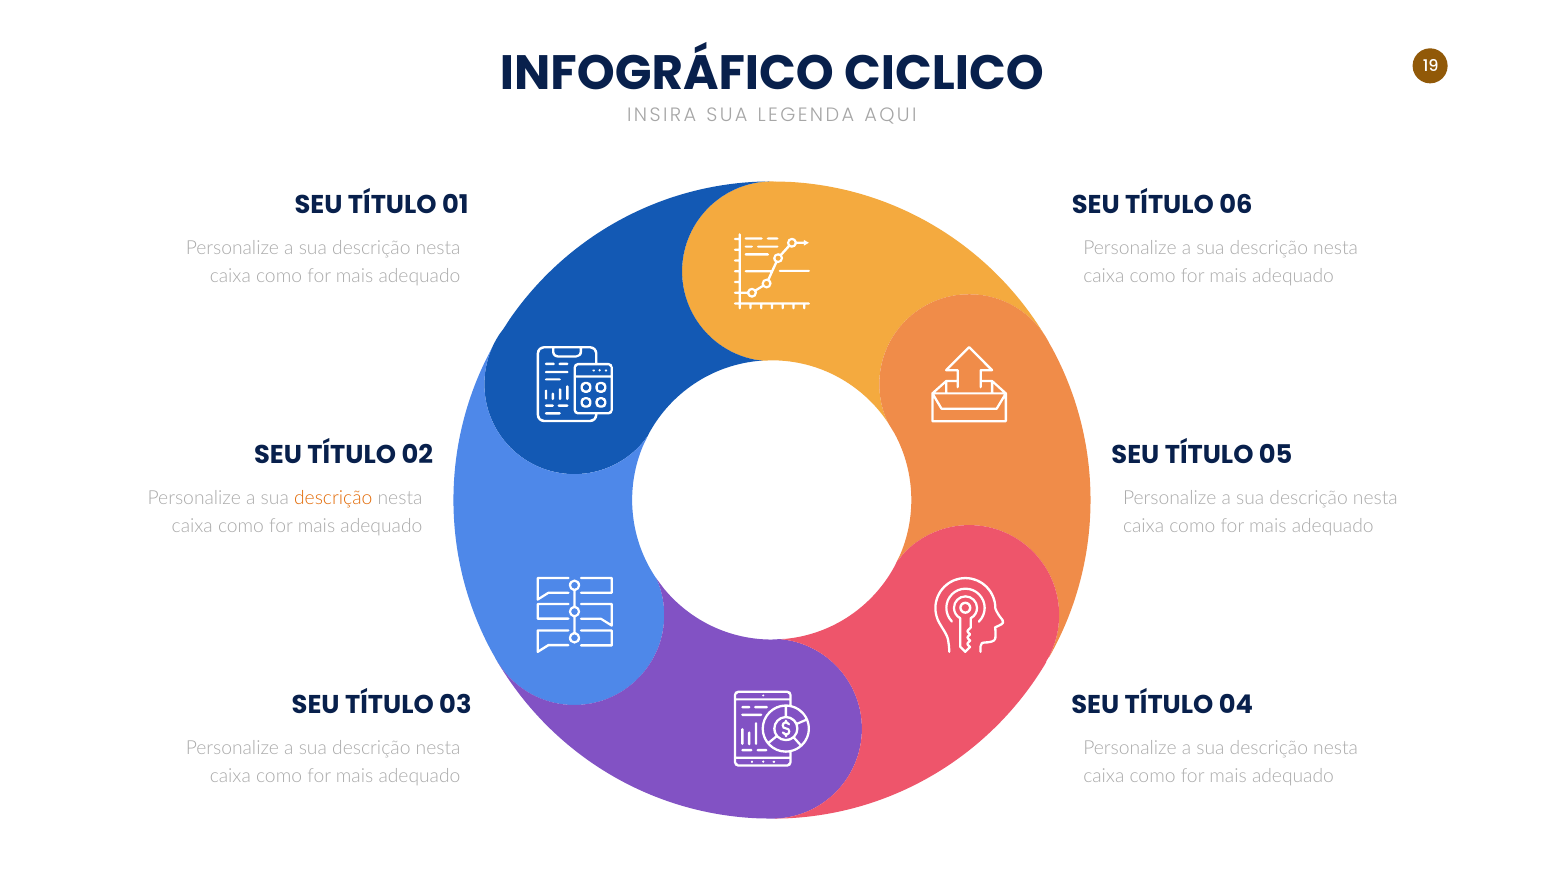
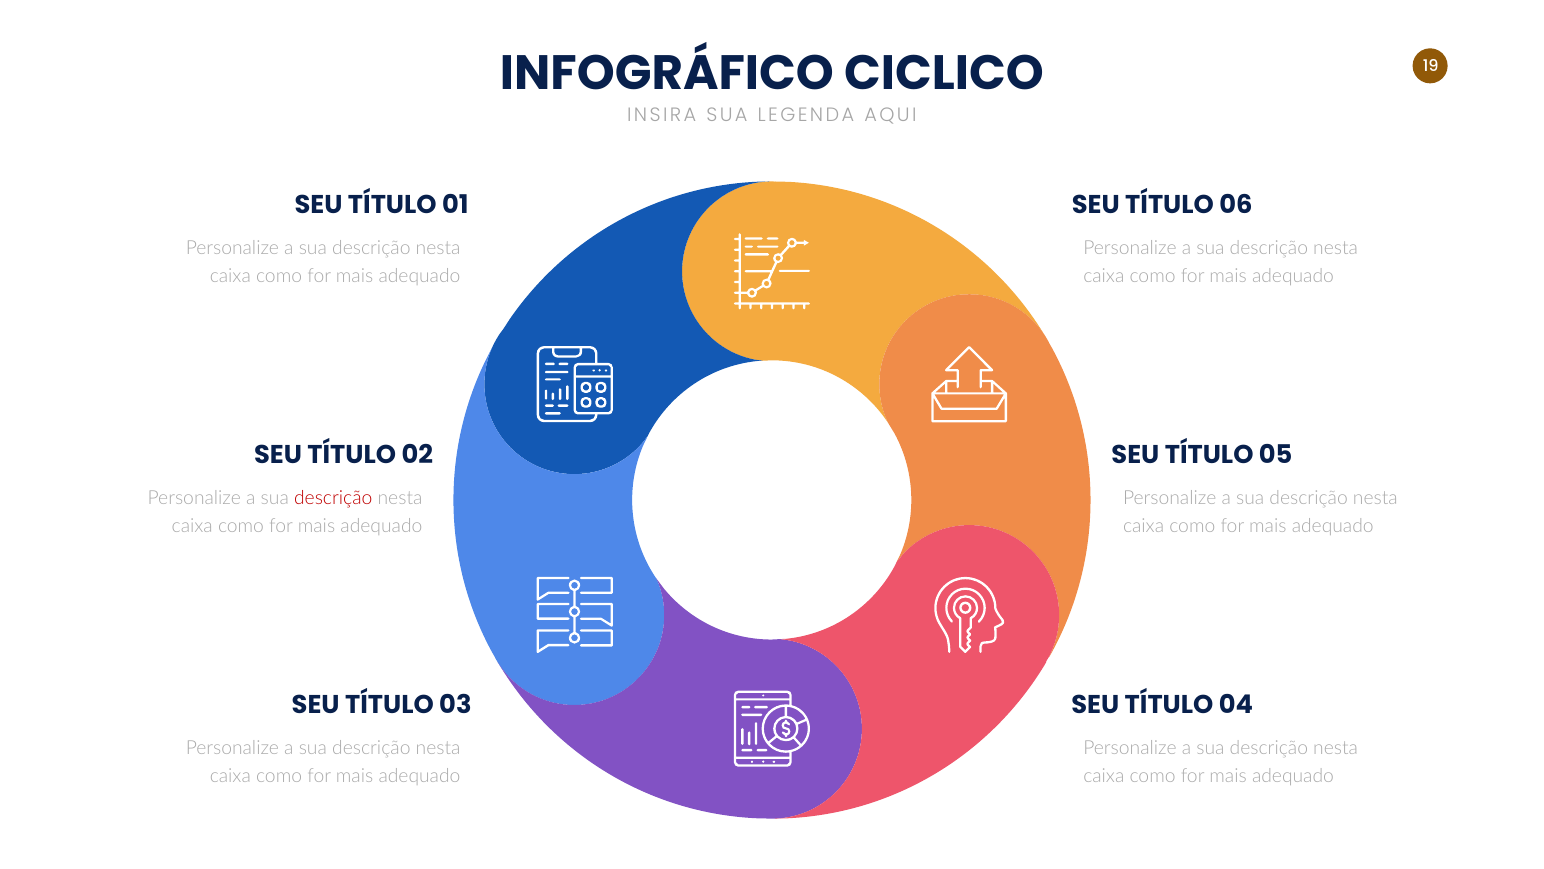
descrição colour: orange -> red (333, 498)
